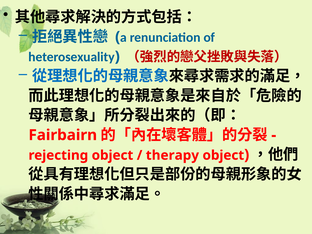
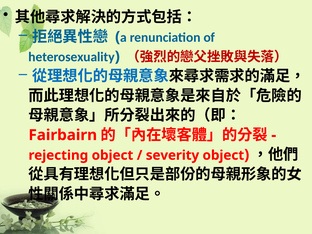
therapy: therapy -> severity (172, 155)
